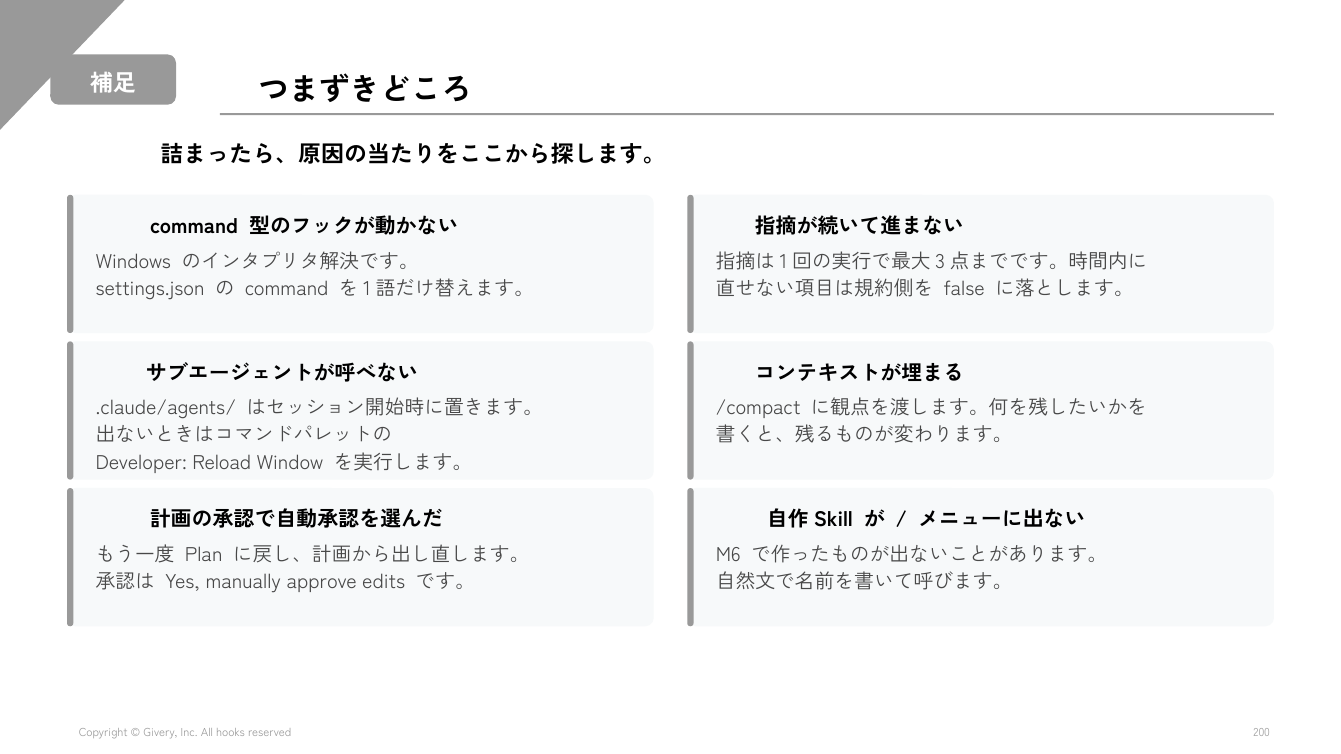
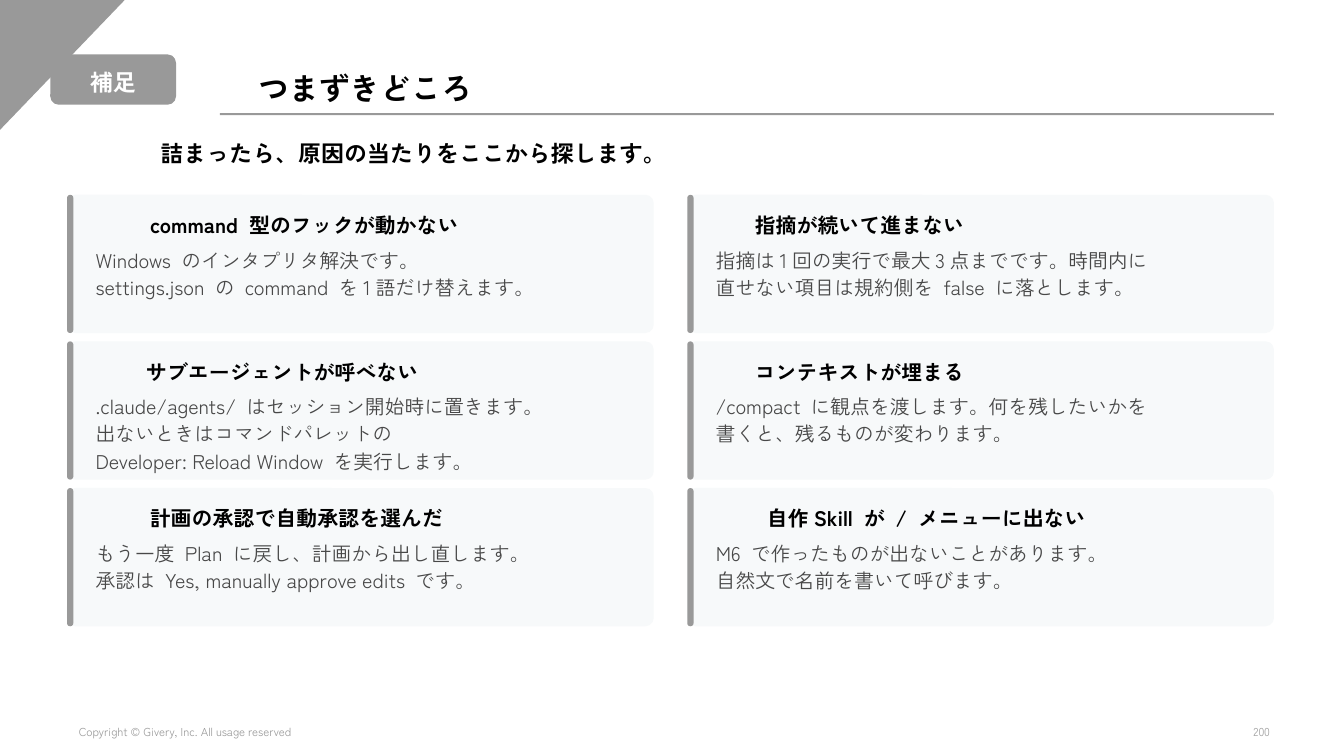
hooks: hooks -> usage (231, 733)
